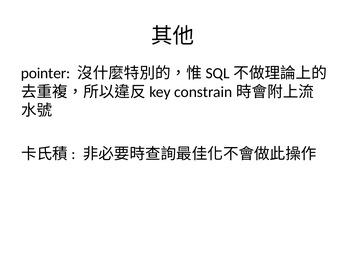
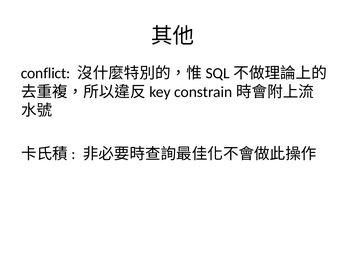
pointer: pointer -> conflict (46, 73)
